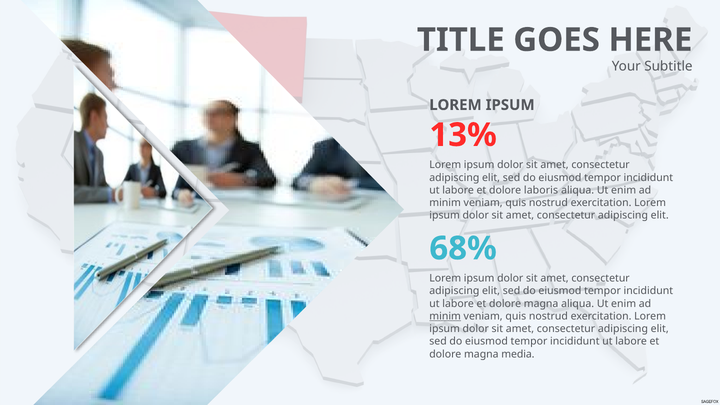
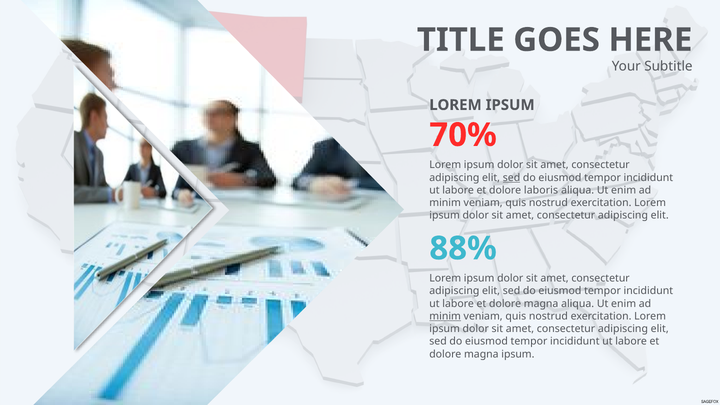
13%: 13% -> 70% (463, 135)
sed underline: none -> present (512, 178)
68%: 68% -> 88% (463, 248)
magna media: media -> ipsum (518, 354)
